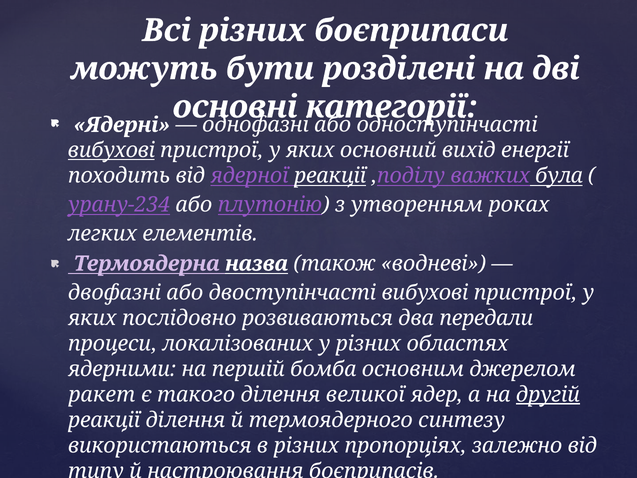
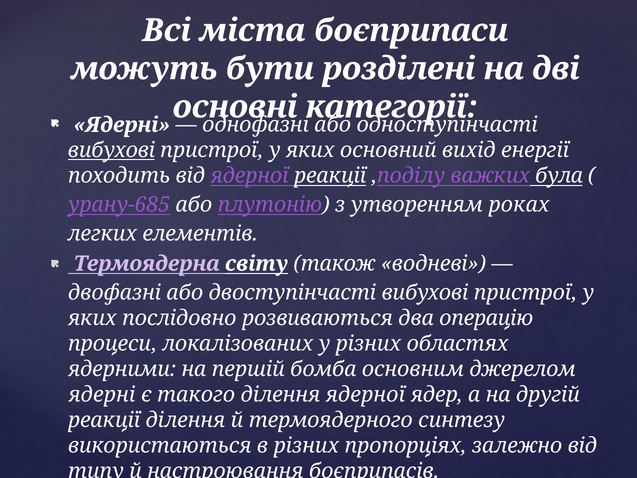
Всі різних: різних -> міста (252, 30)
урану-234: урану-234 -> урану-685 (119, 205)
назва: назва -> світу (256, 264)
передали: передали -> операцію (486, 318)
ракет: ракет -> ядерні (102, 394)
ділення великої: великої -> ядерної (365, 394)
другій underline: present -> none (548, 394)
